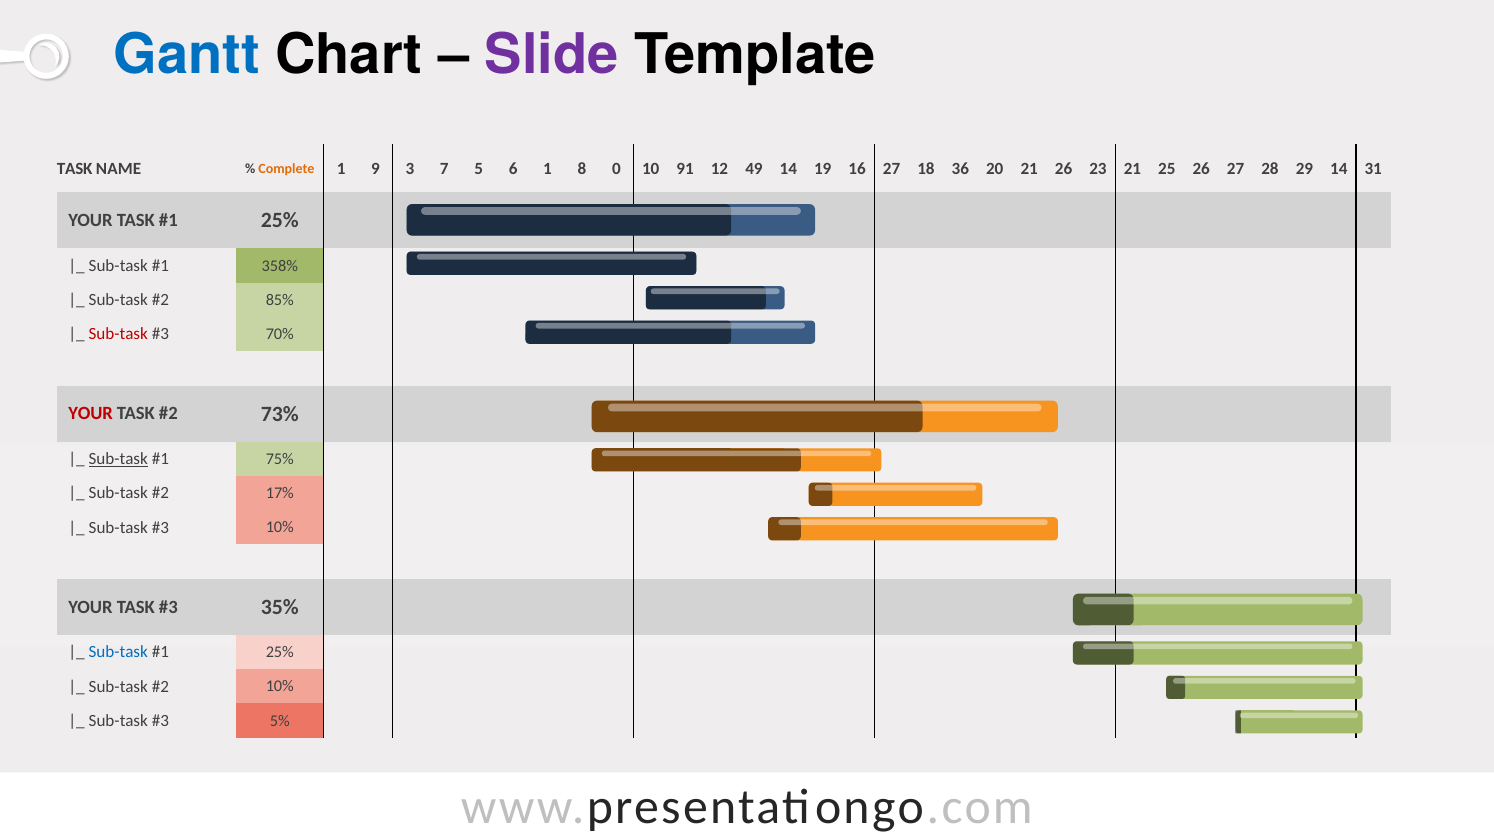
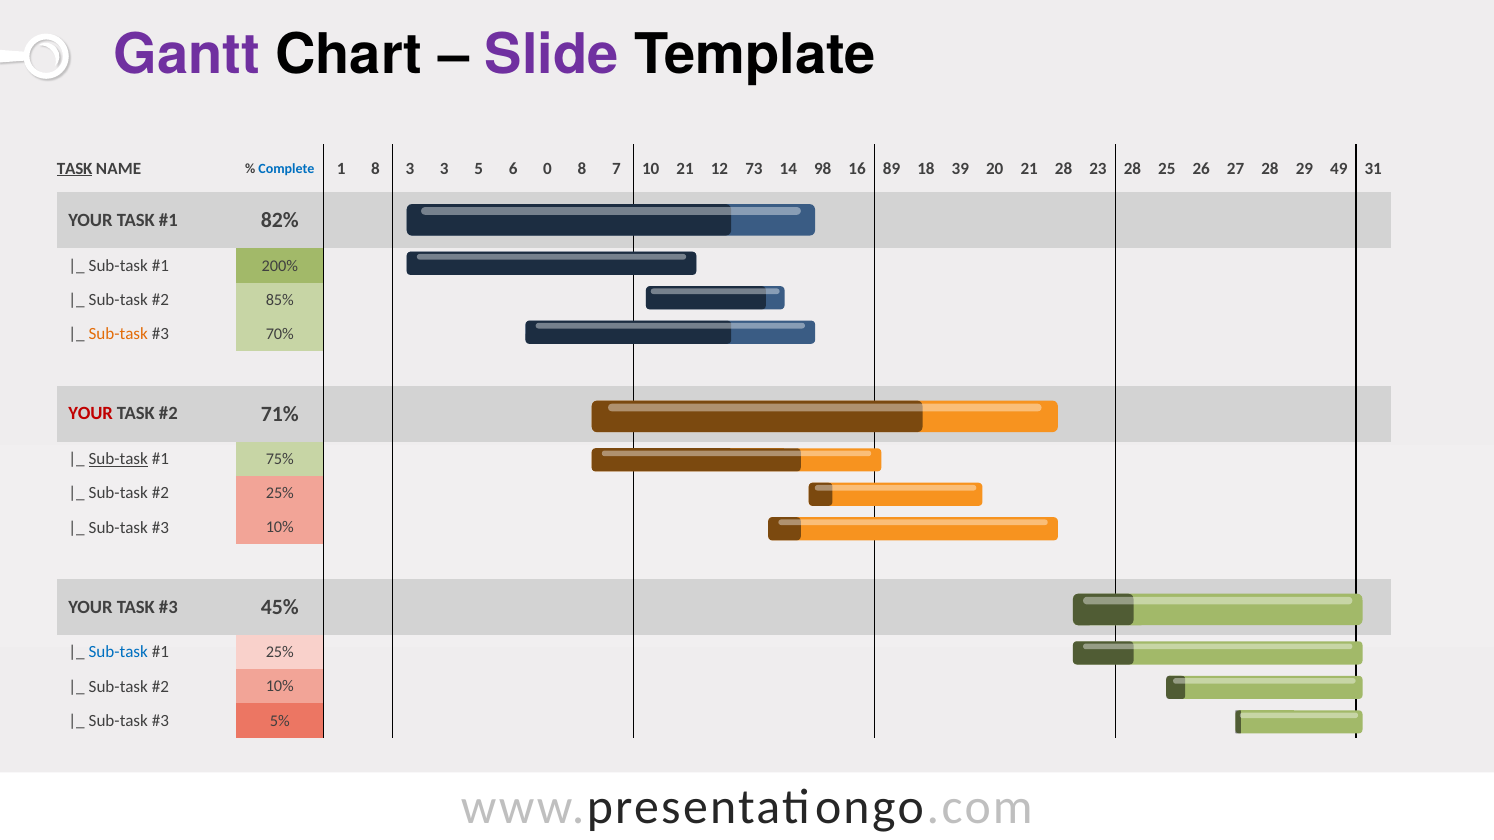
Gantt colour: blue -> purple (187, 55)
TASK underline: none -> present (75, 169)
Complete colour: orange -> blue (286, 168)
1 9: 9 -> 8 (376, 169)
3 7: 7 -> 3 (444, 169)
6 1: 1 -> 0 (548, 169)
0: 0 -> 7 (616, 169)
10 91: 91 -> 21 (685, 169)
49: 49 -> 73 (754, 169)
19: 19 -> 98 (823, 169)
16 27: 27 -> 89 (892, 169)
36: 36 -> 39 (960, 169)
21 26: 26 -> 28 (1064, 169)
23 21: 21 -> 28 (1132, 169)
29 14: 14 -> 49 (1339, 169)
25%: 25% -> 82% (280, 221)
358%: 358% -> 200% (280, 266)
Sub-task colour: red -> orange (118, 334)
73%: 73% -> 71% (280, 414)
17%: 17% -> 25% (280, 493)
35%: 35% -> 45% (280, 607)
